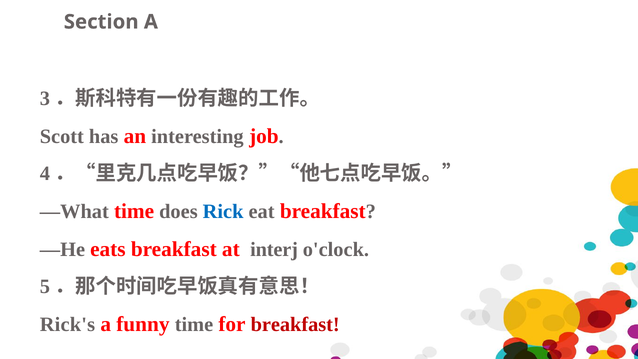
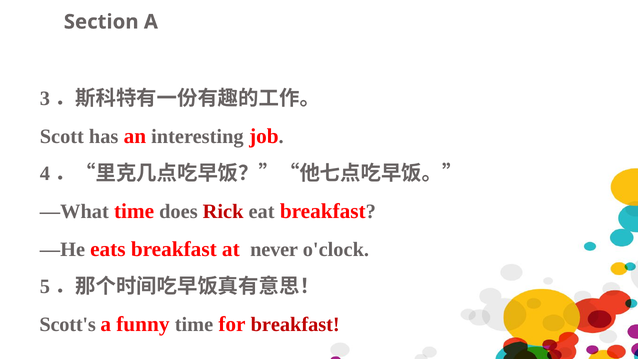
Rick colour: blue -> red (223, 211)
interj: interj -> never (274, 250)
Rick's: Rick's -> Scott's (68, 325)
